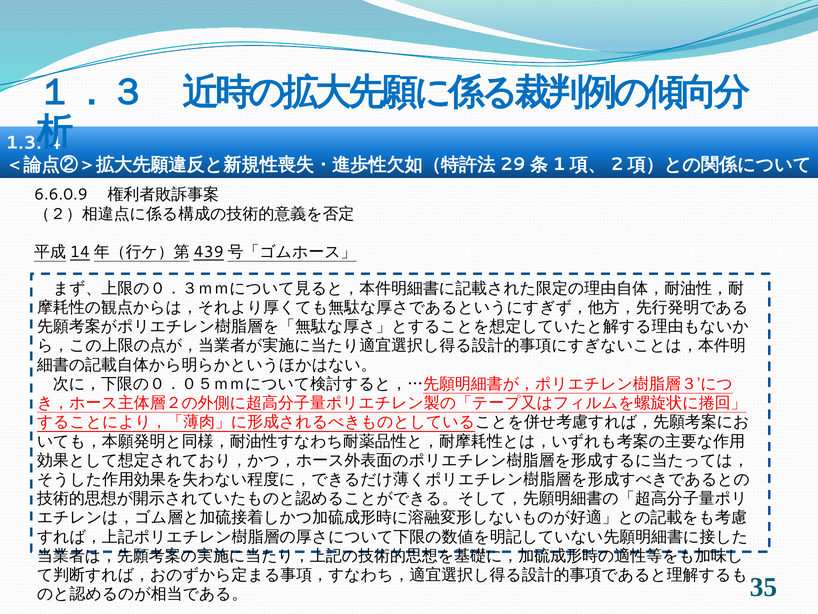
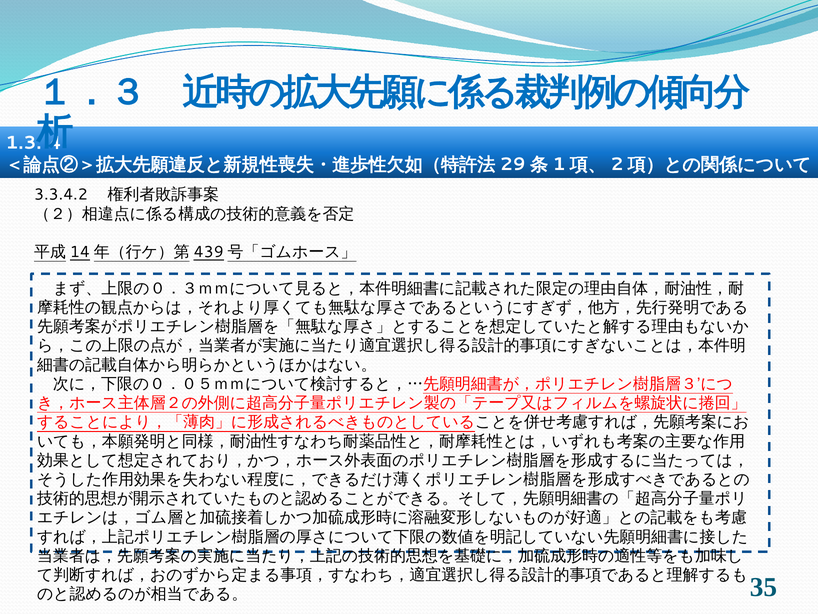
6.6.0.9: 6.6.0.9 -> 3.3.4.2 (61, 195)
